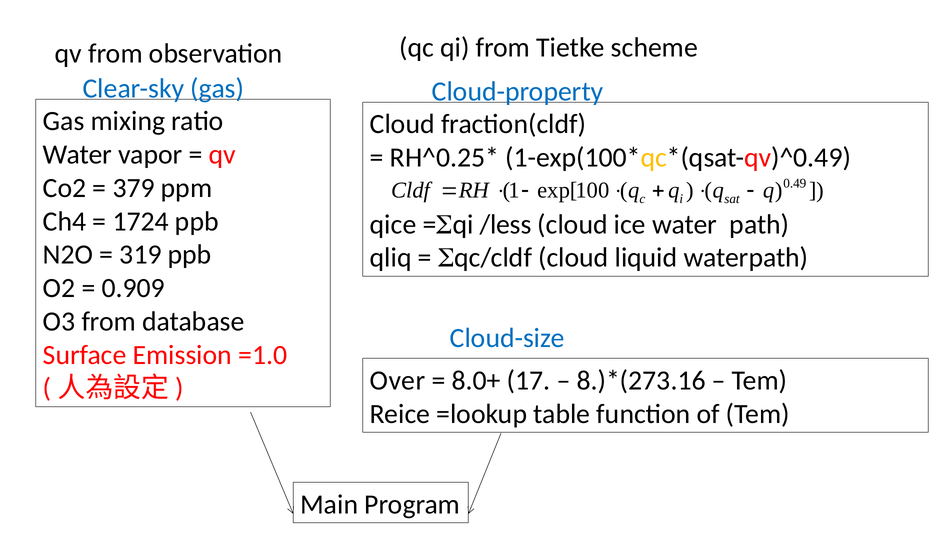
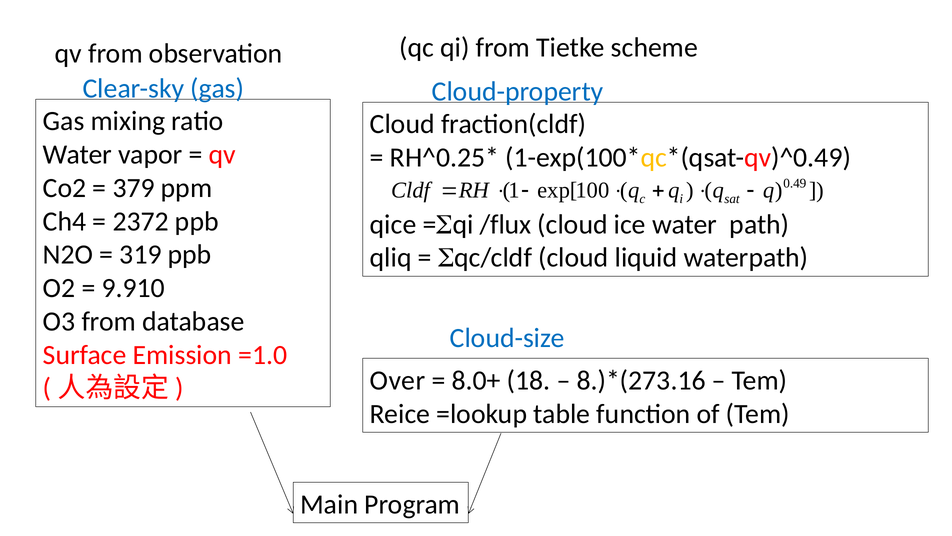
1724: 1724 -> 2372 (141, 221)
/less: /less -> /flux (506, 224)
0.909: 0.909 -> 9.910 (133, 288)
17: 17 -> 18 (529, 380)
